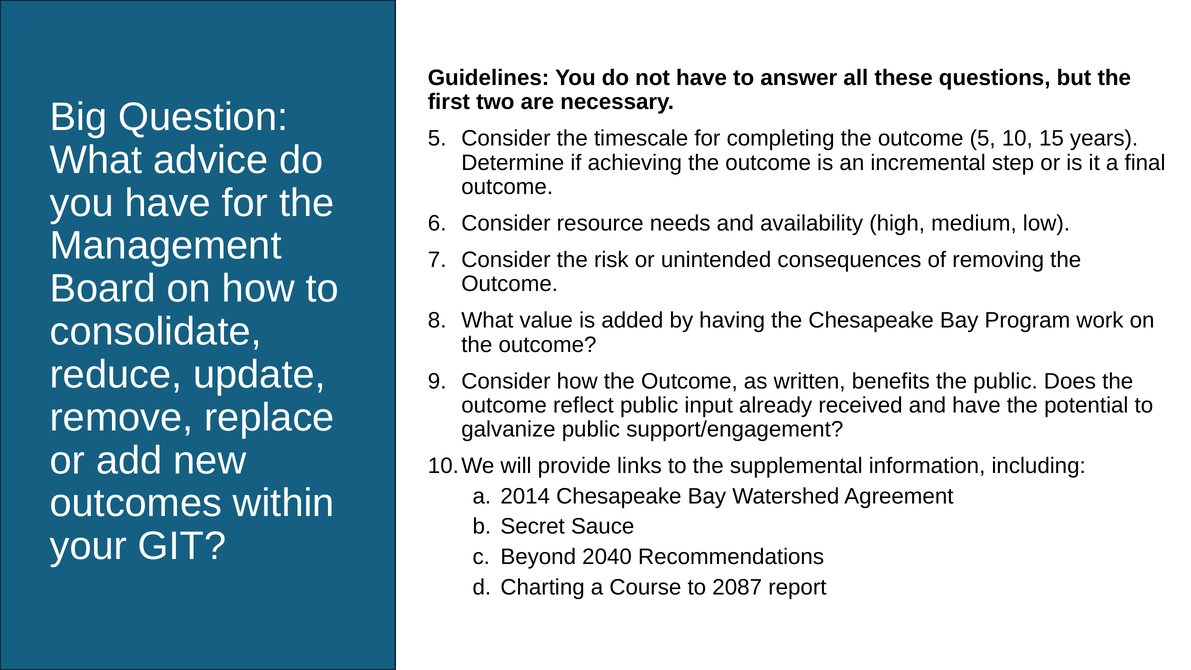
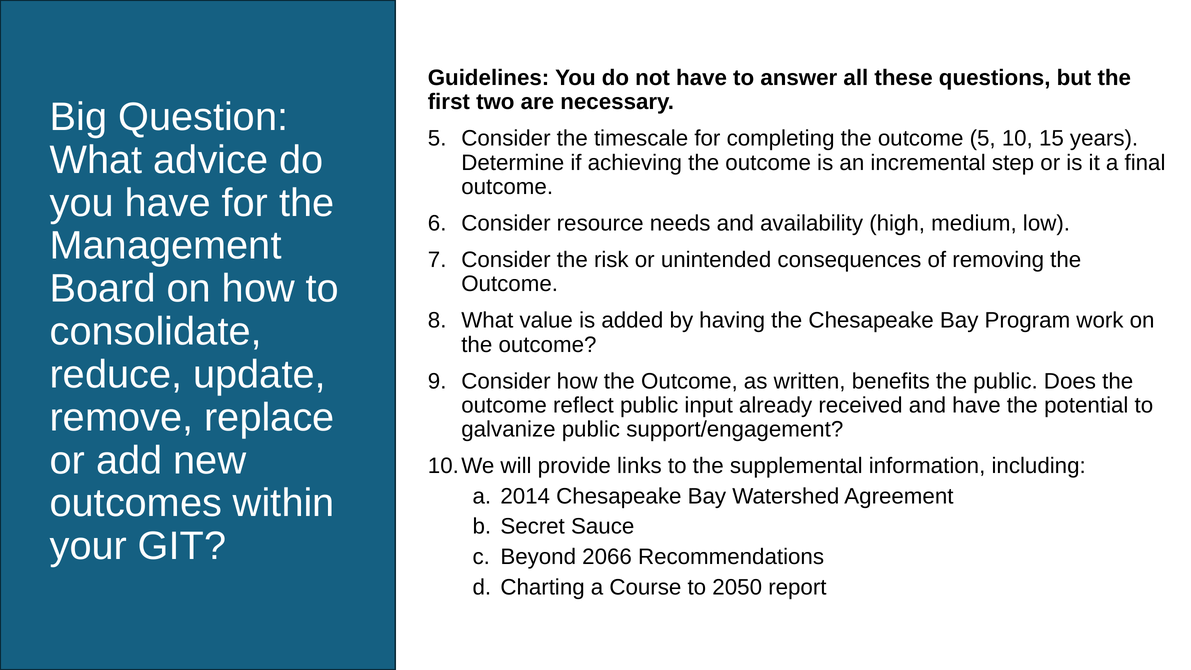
2040: 2040 -> 2066 (607, 557)
2087: 2087 -> 2050 (737, 587)
